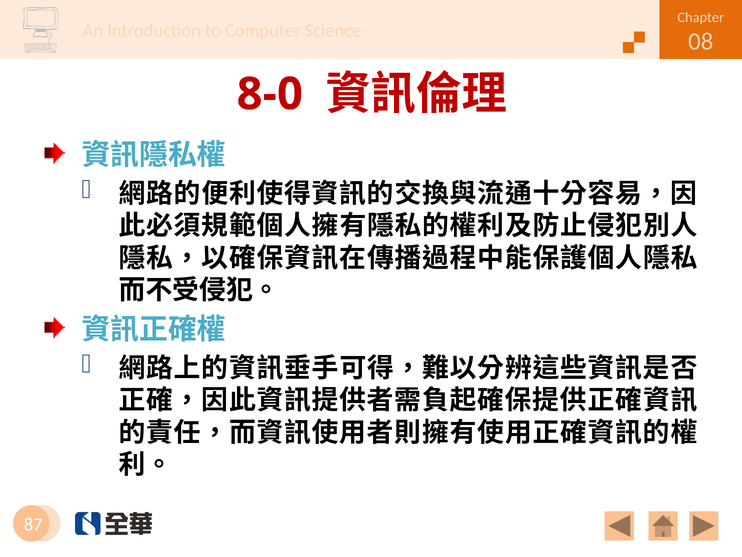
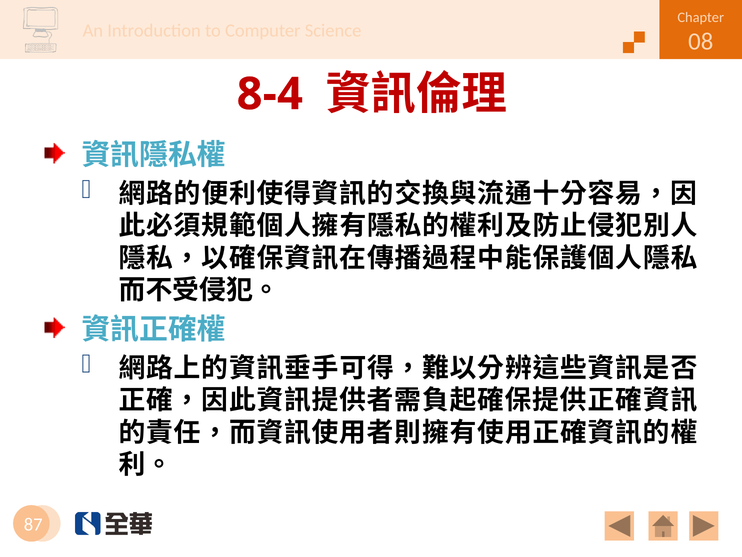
8-0: 8-0 -> 8-4 (270, 94)
